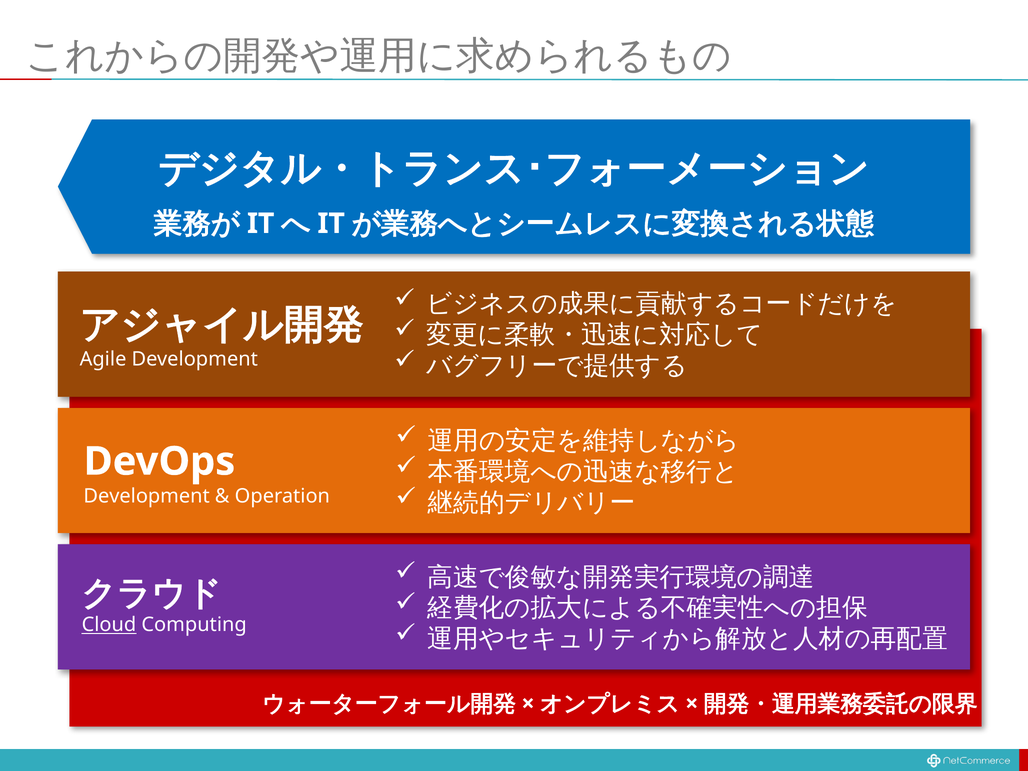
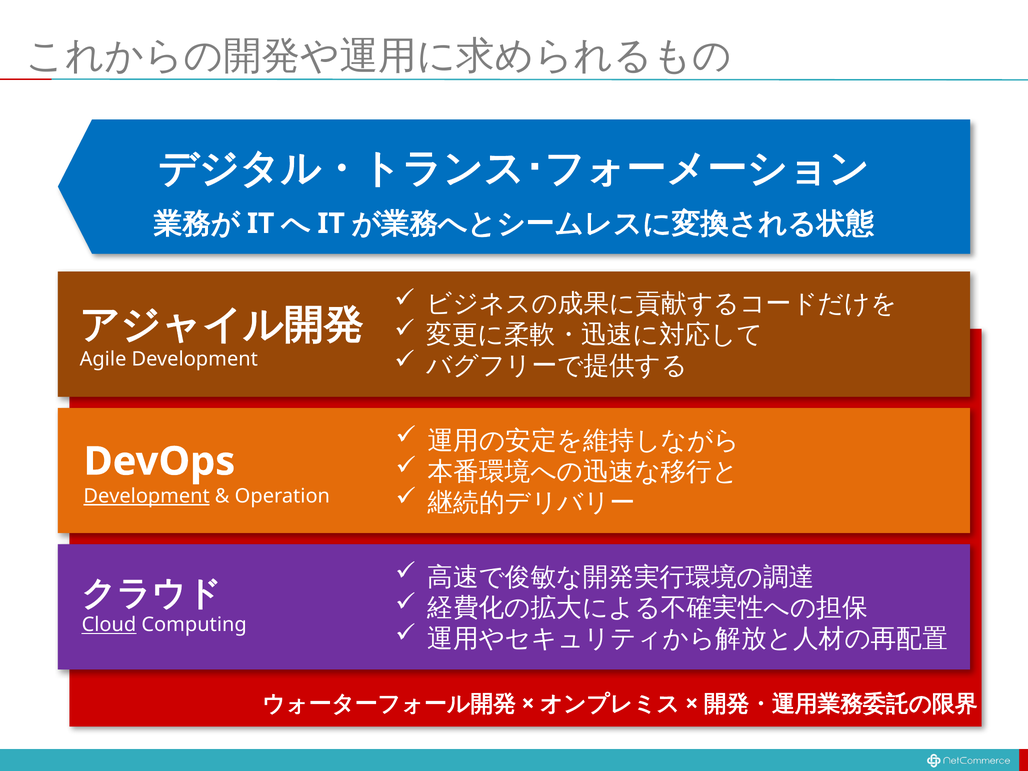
Development underline: none -> present (147, 496)
